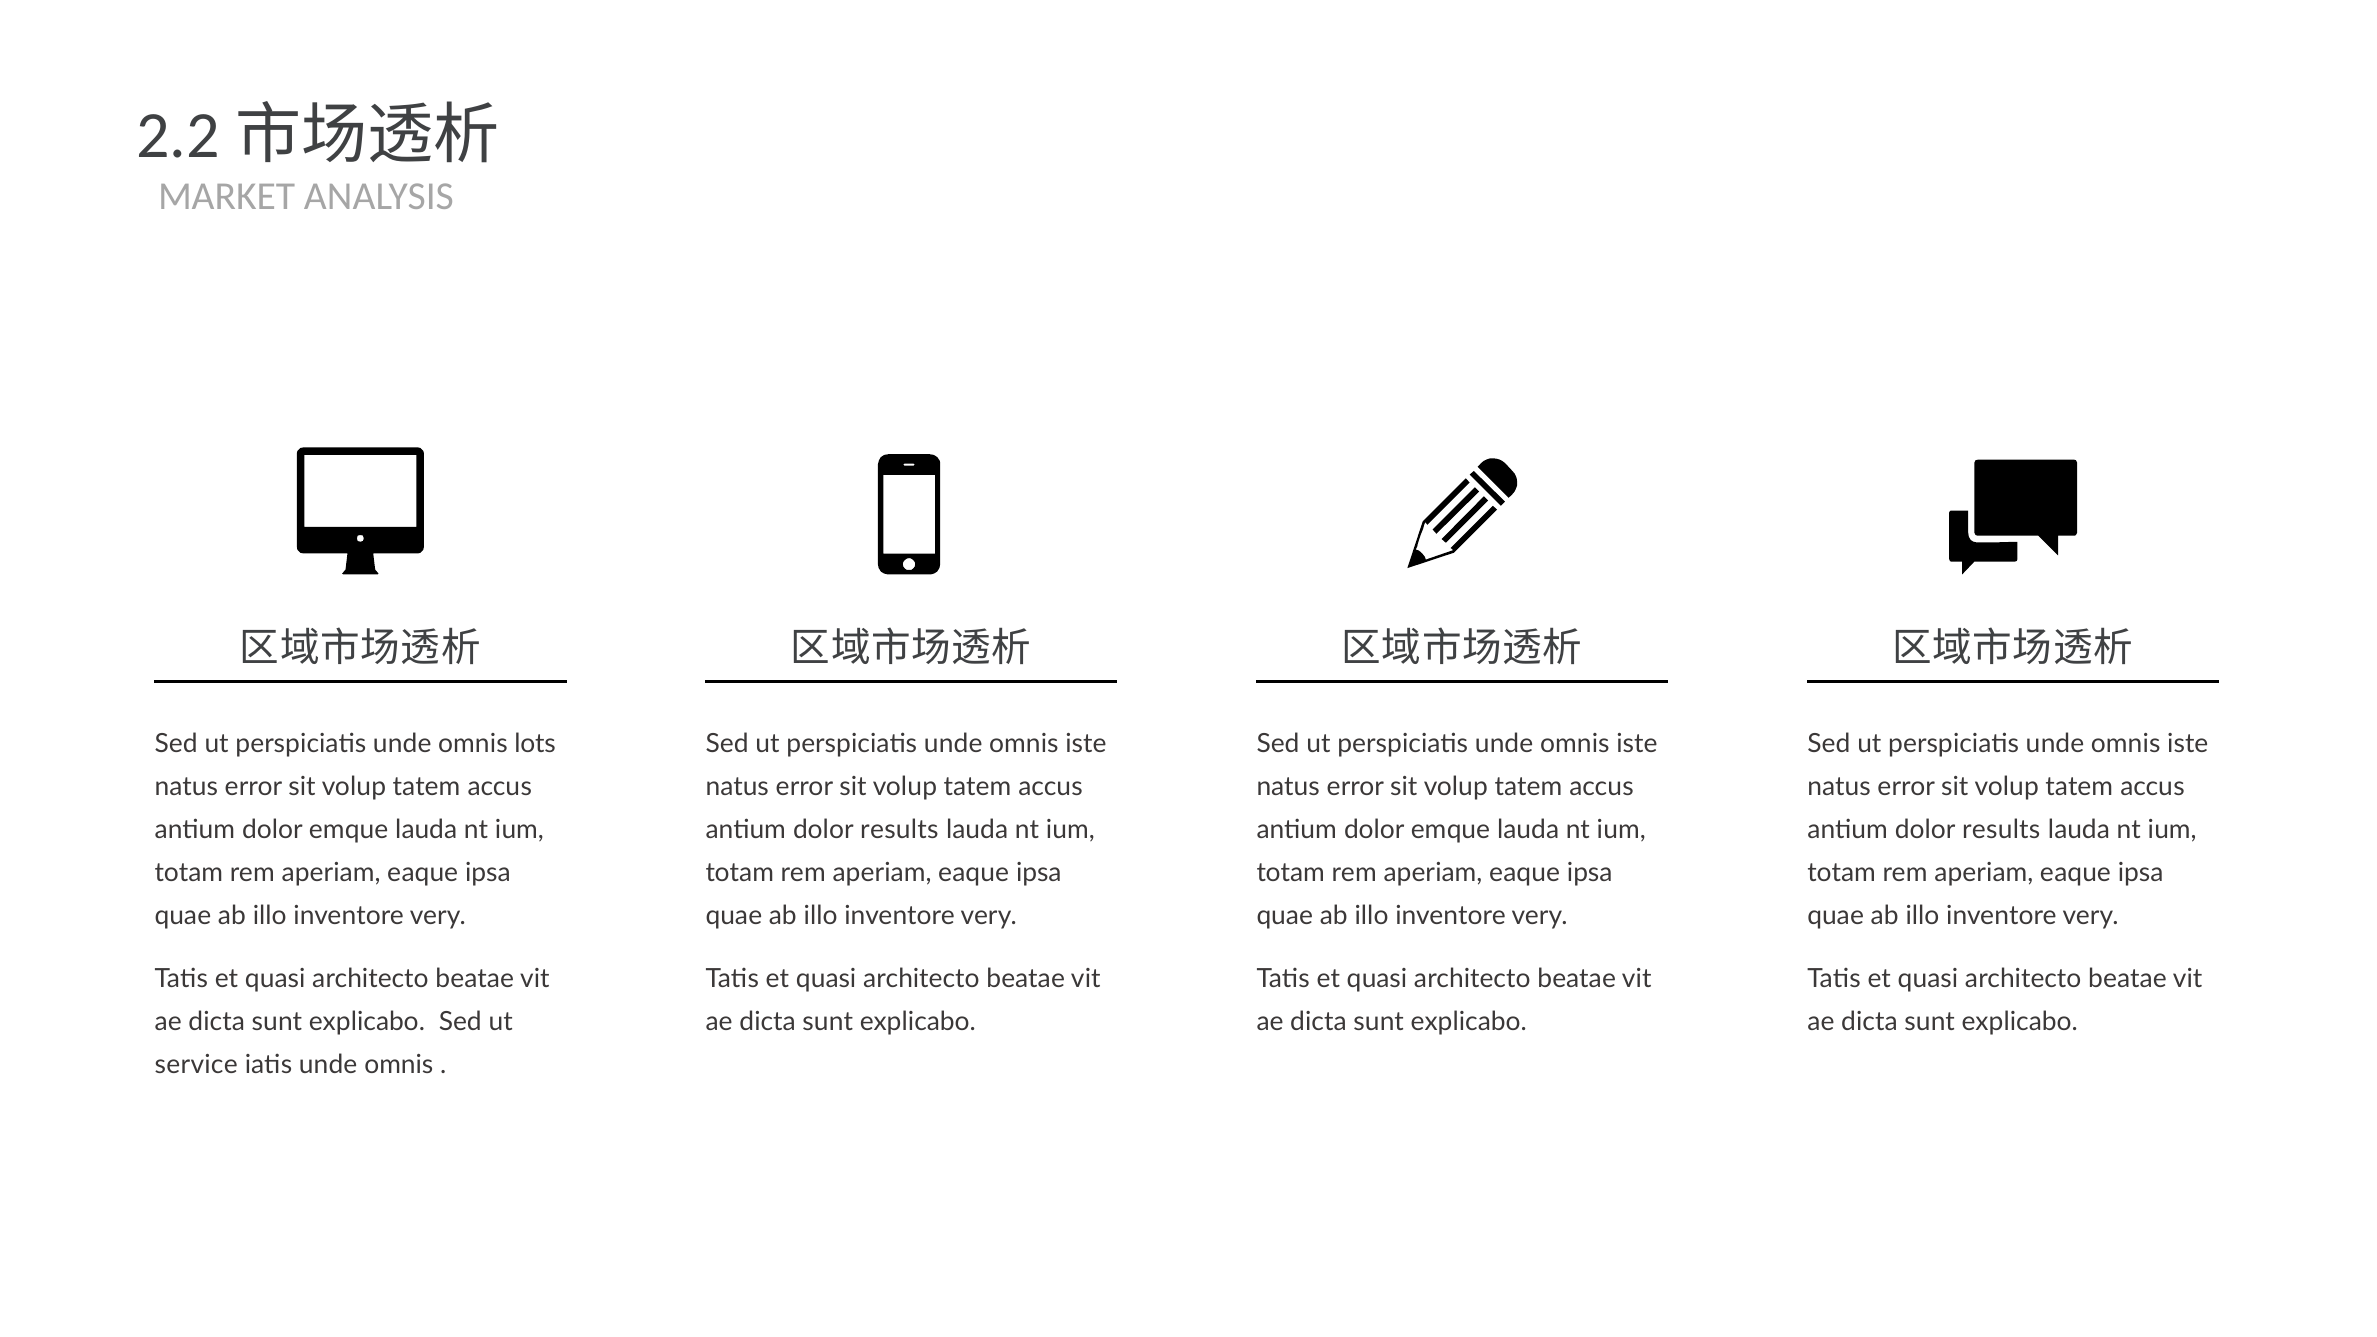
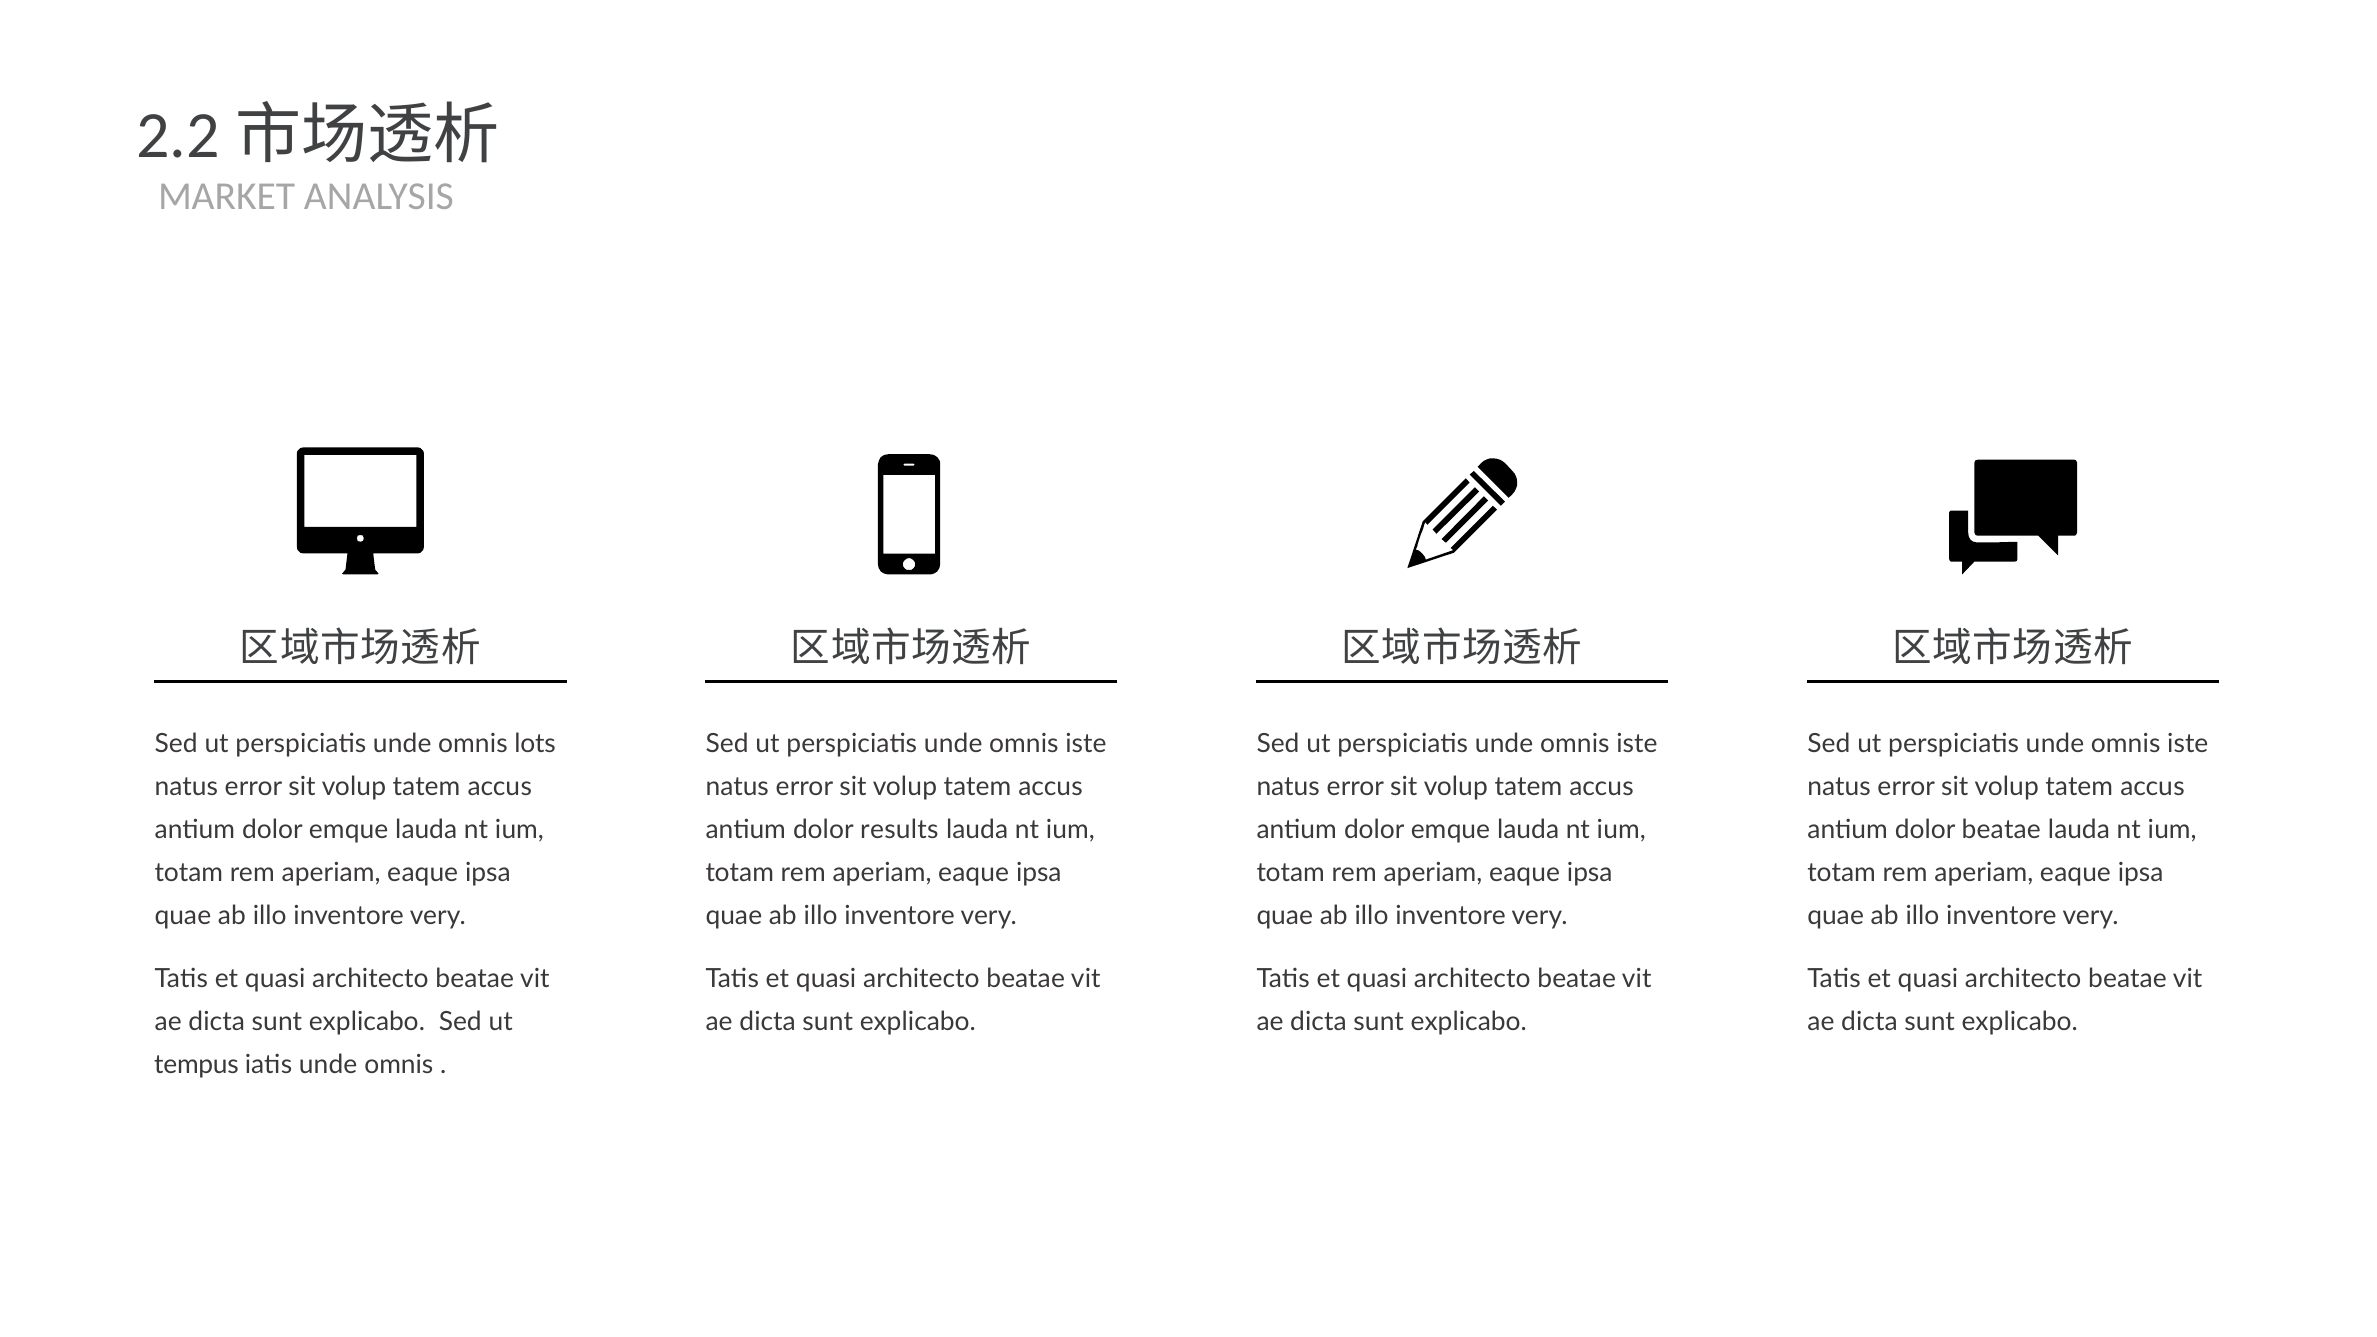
results: results -> beatae (2001, 830)
service: service -> tempus (197, 1064)
